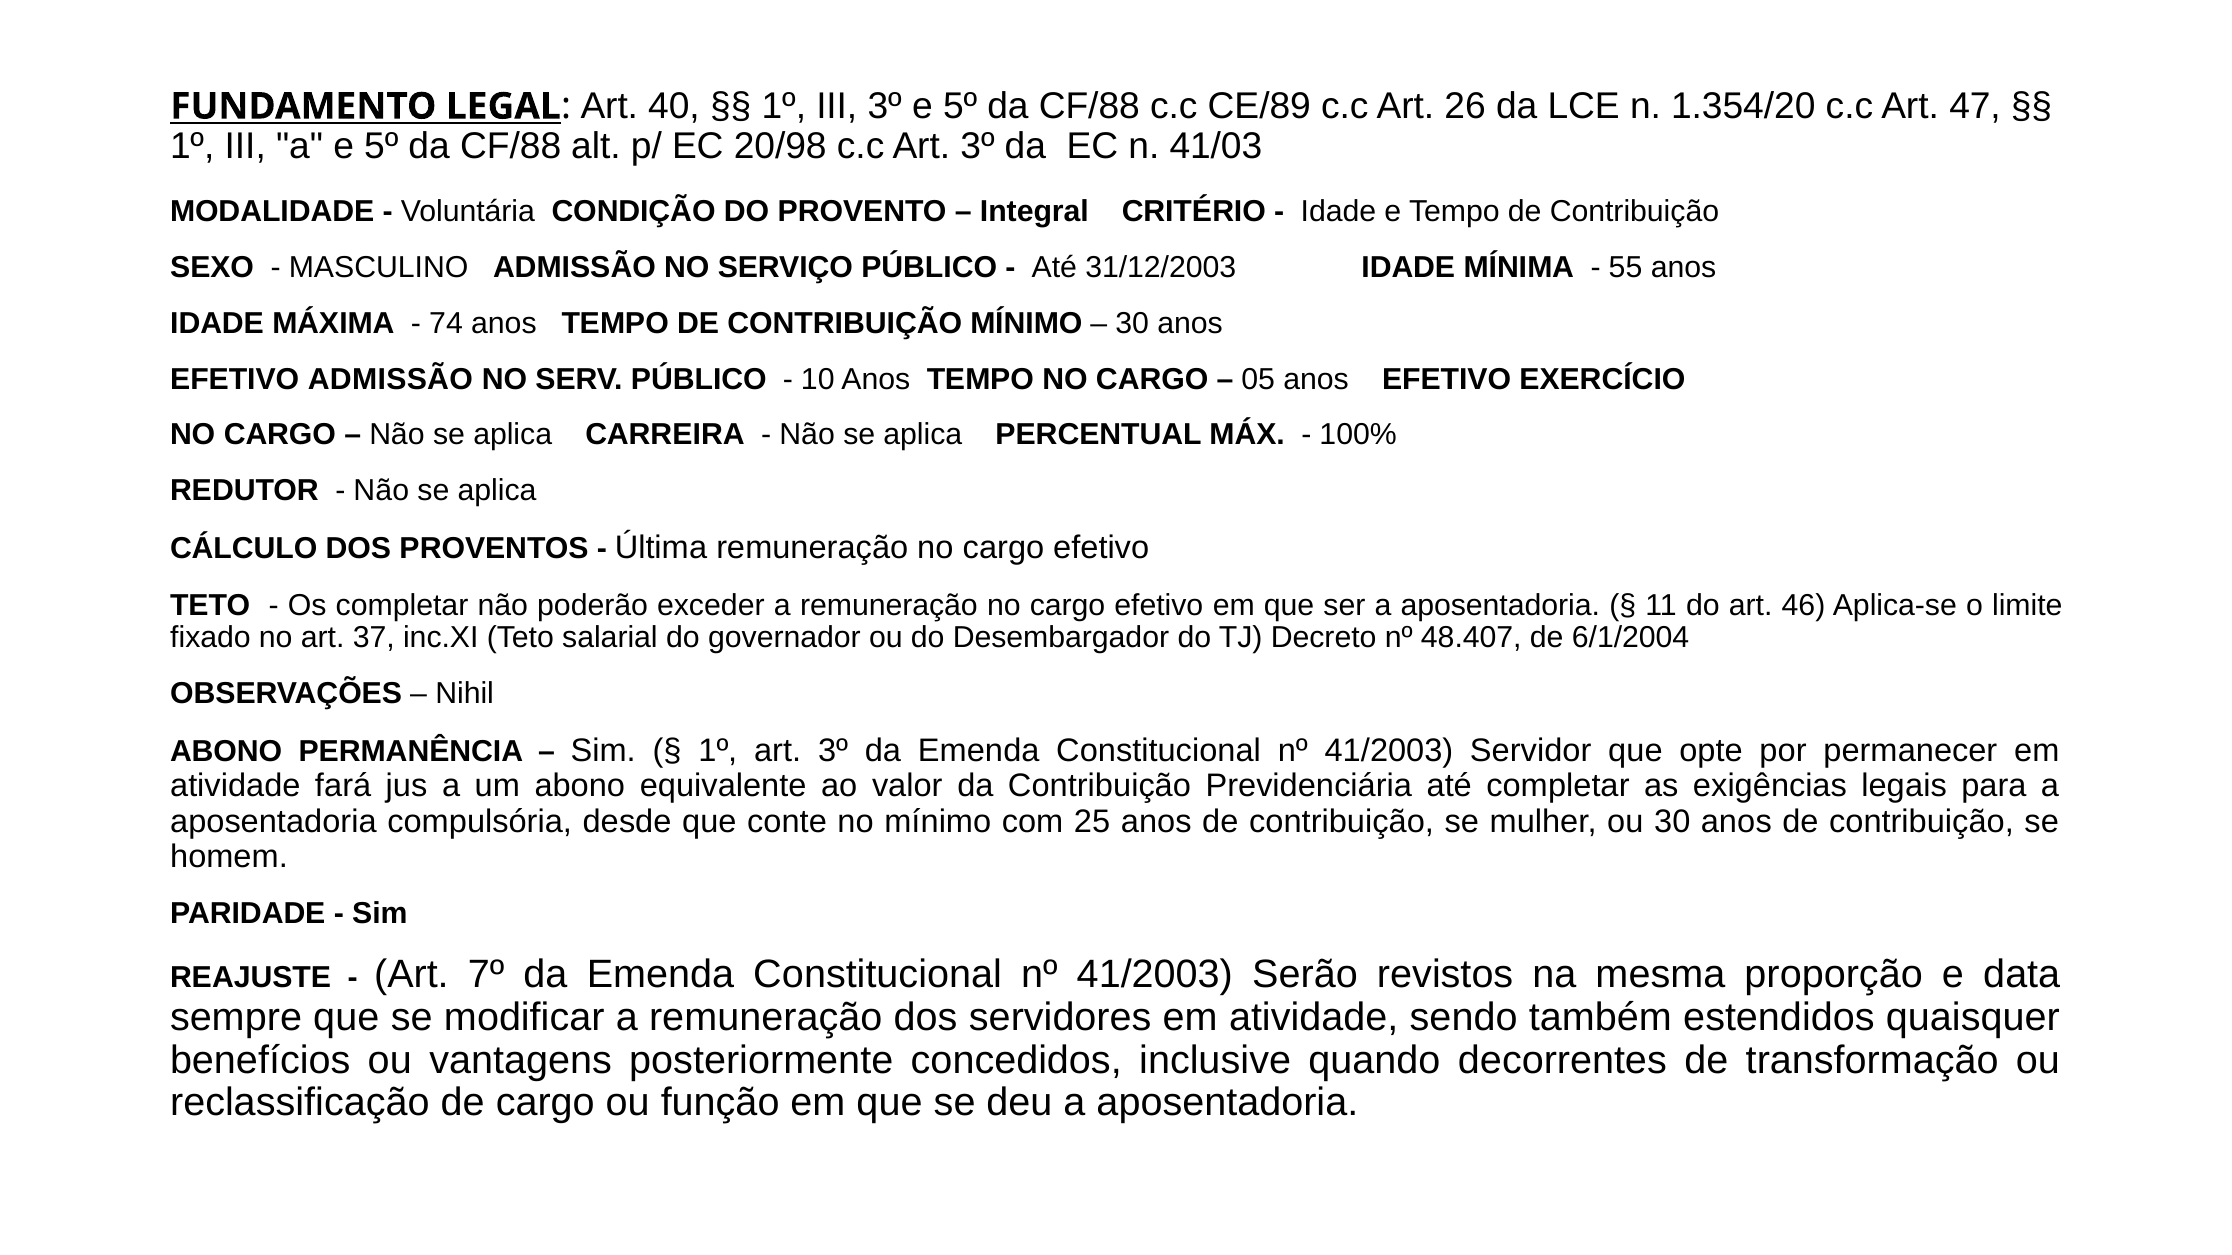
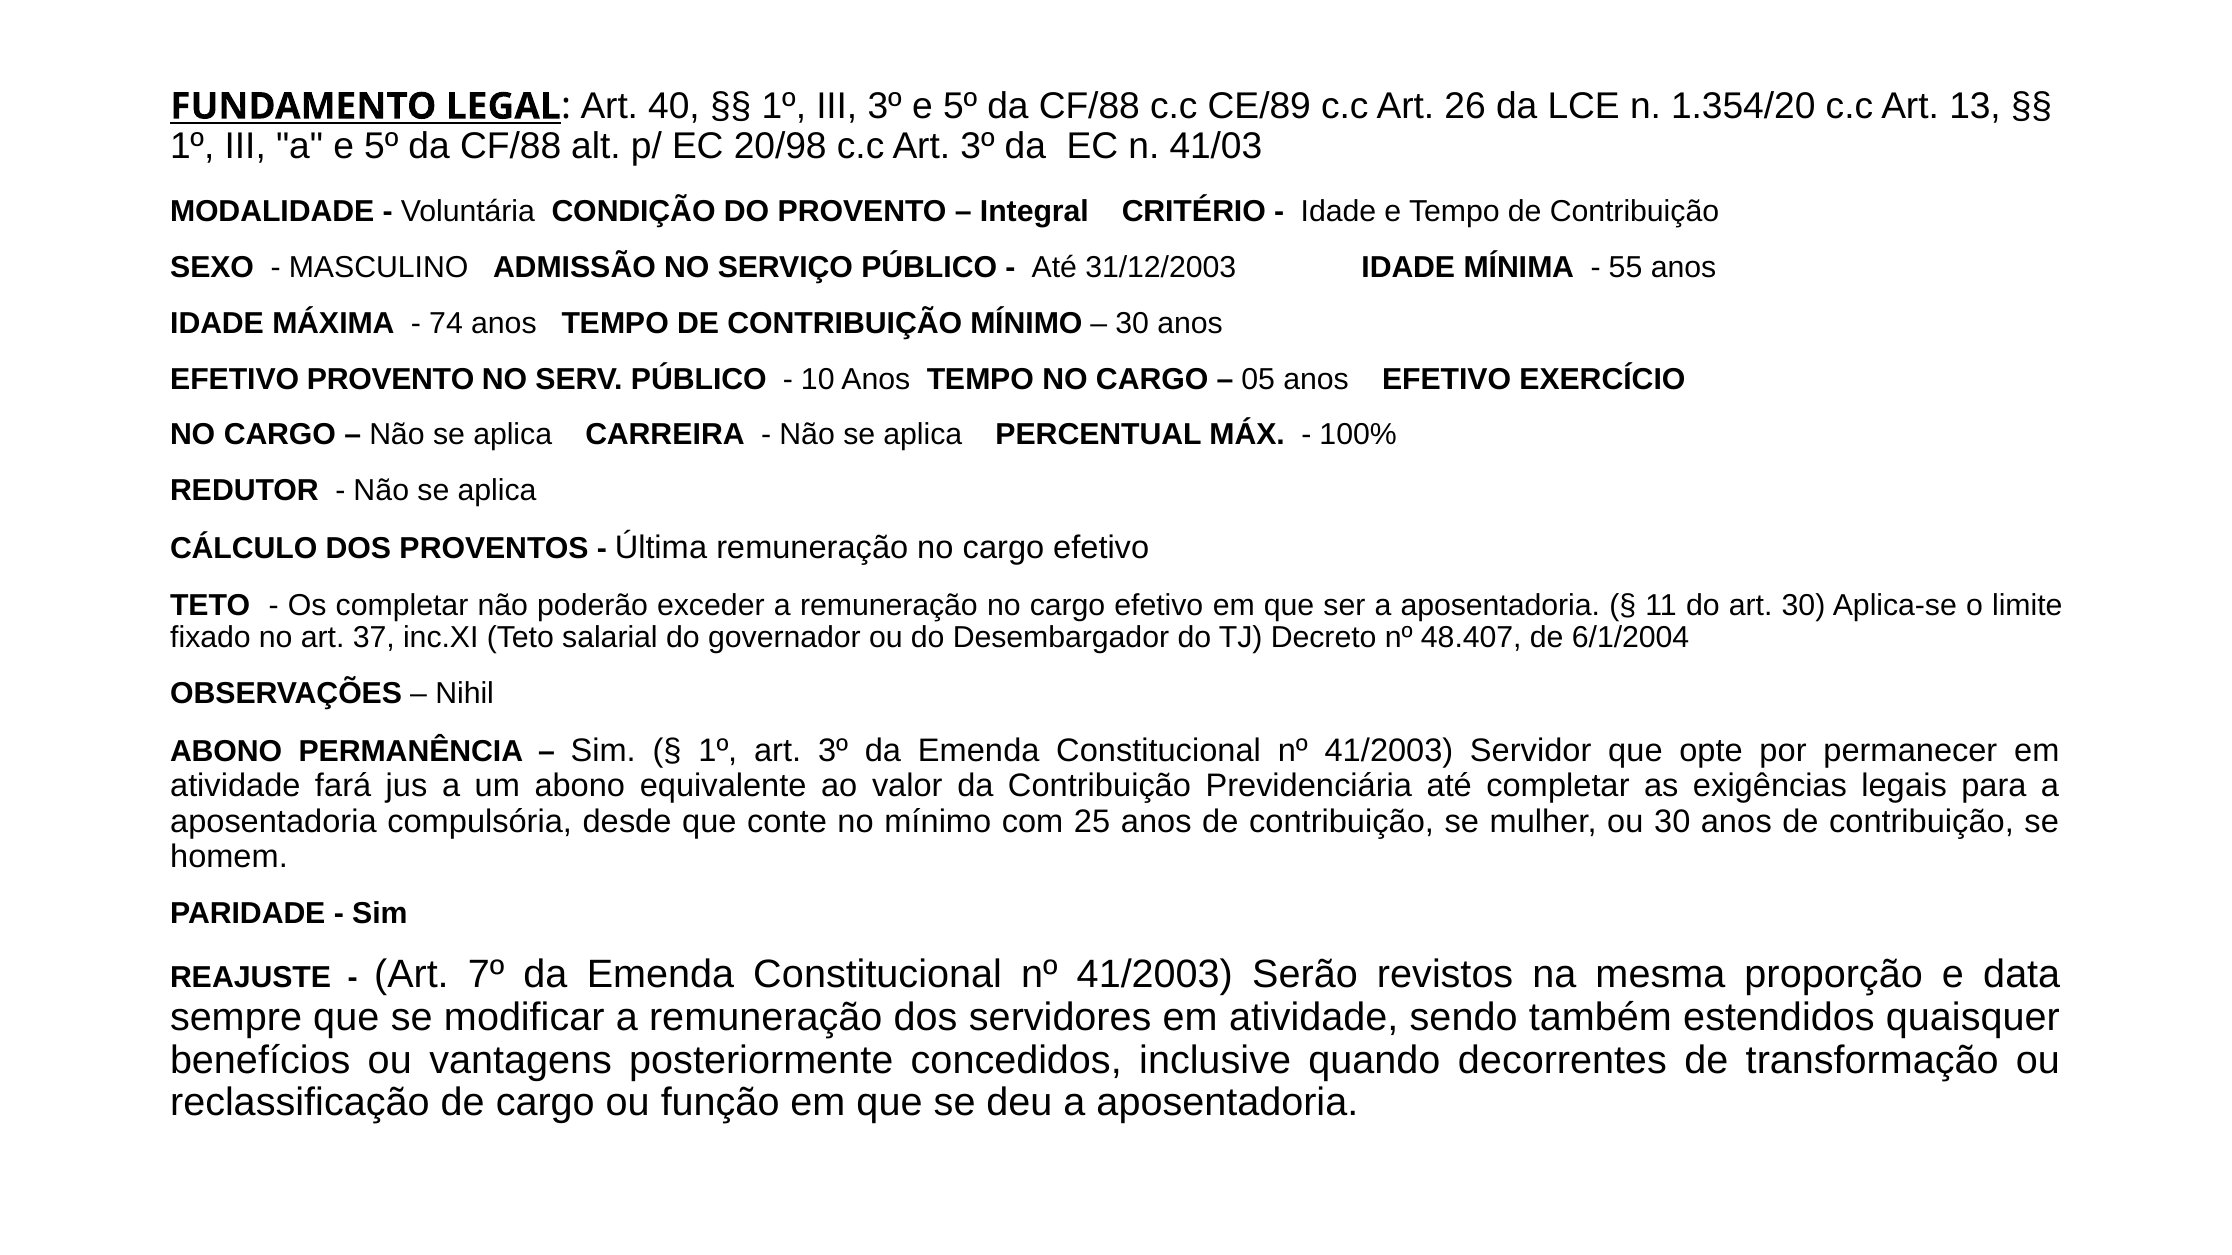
47: 47 -> 13 (1975, 106)
EFETIVO ADMISSÃO: ADMISSÃO -> PROVENTO (391, 379)
art 46: 46 -> 30 (1804, 606)
